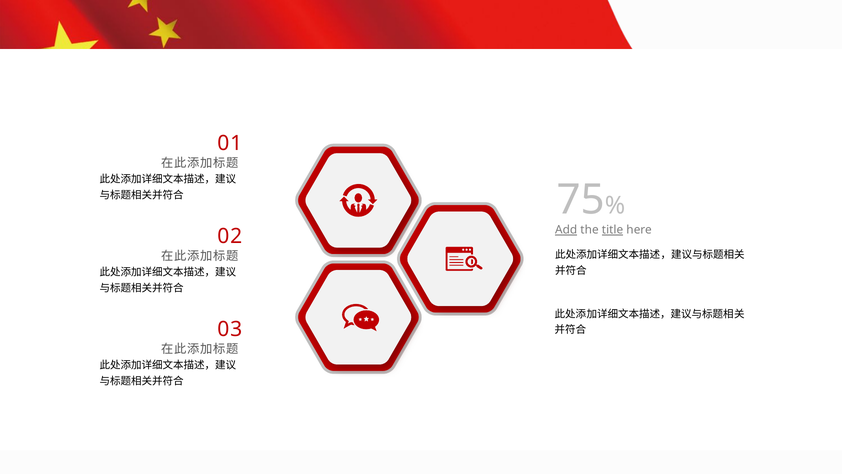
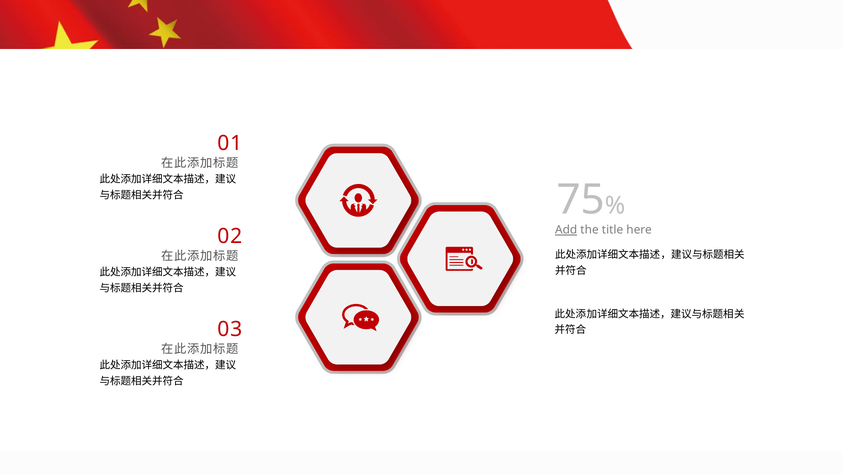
title underline: present -> none (613, 230)
